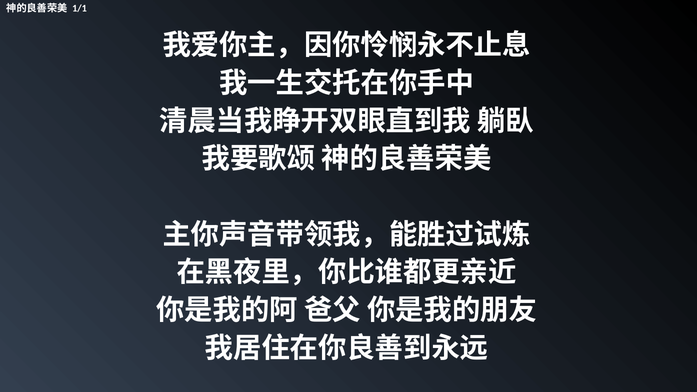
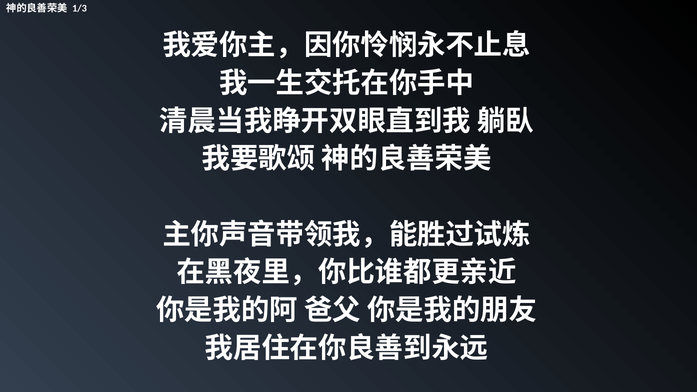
1/1: 1/1 -> 1/3 (80, 9)
